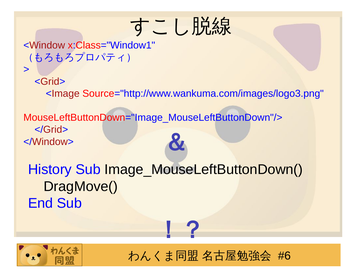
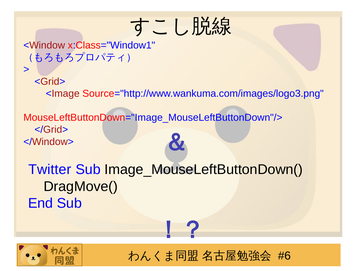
History: History -> Twitter (50, 170)
